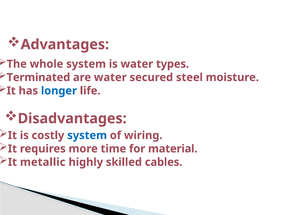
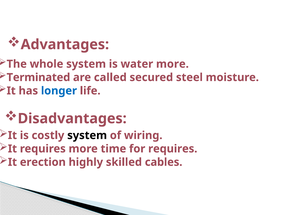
water types: types -> more (172, 64)
are water: water -> called (110, 77)
system colour: blue -> black (87, 135)
for material: material -> requires (173, 148)
metallic: metallic -> erection (43, 162)
